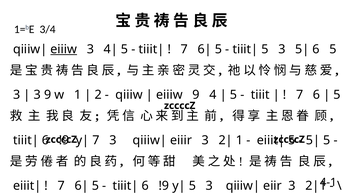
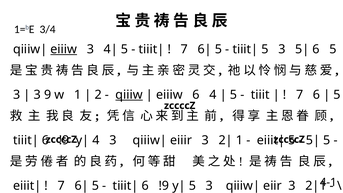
qiiiw underline: none -> present (129, 95)
eiiiw 9: 9 -> 6 (196, 95)
7: 7 -> 4 (96, 140)
